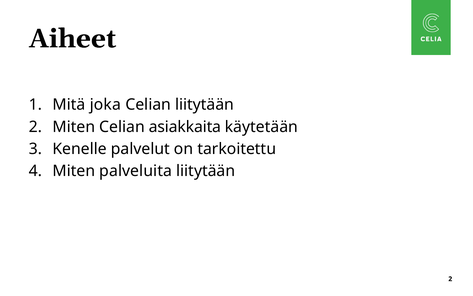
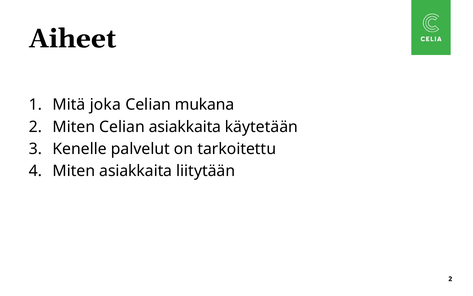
Celian liitytään: liitytään -> mukana (205, 105)
Miten palveluita: palveluita -> asiakkaita (136, 171)
